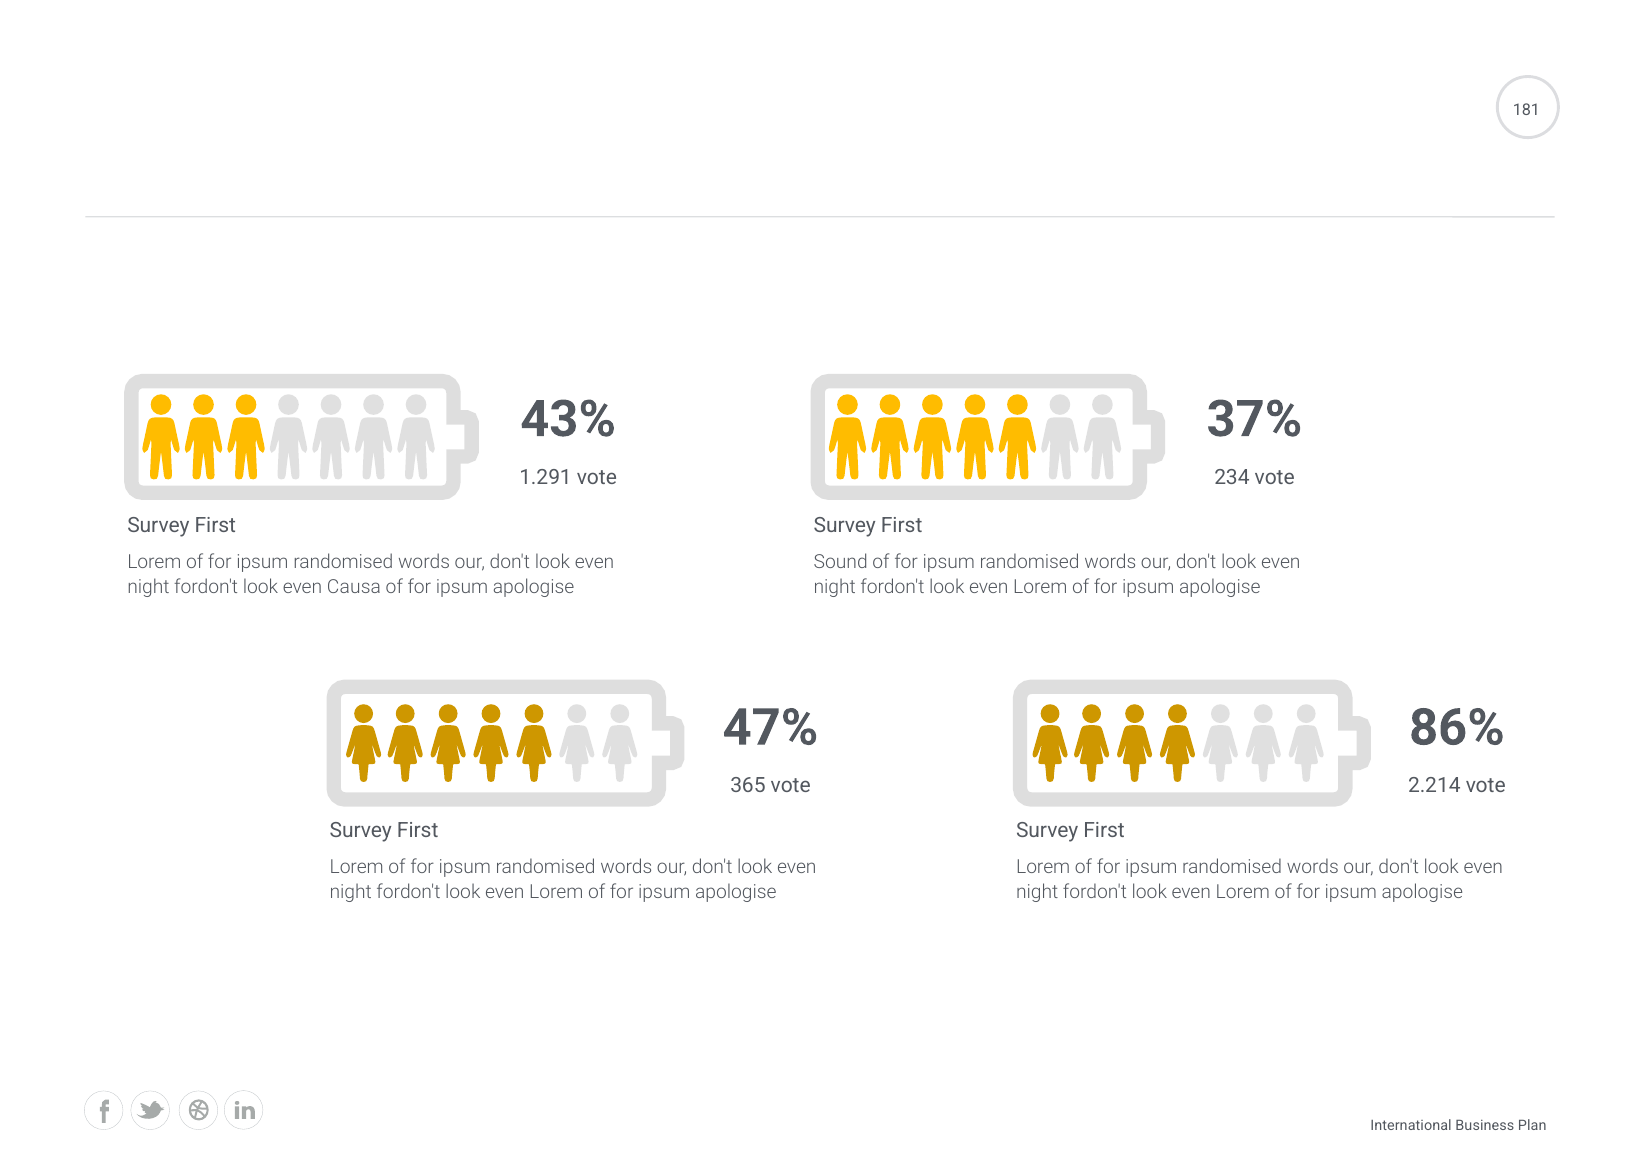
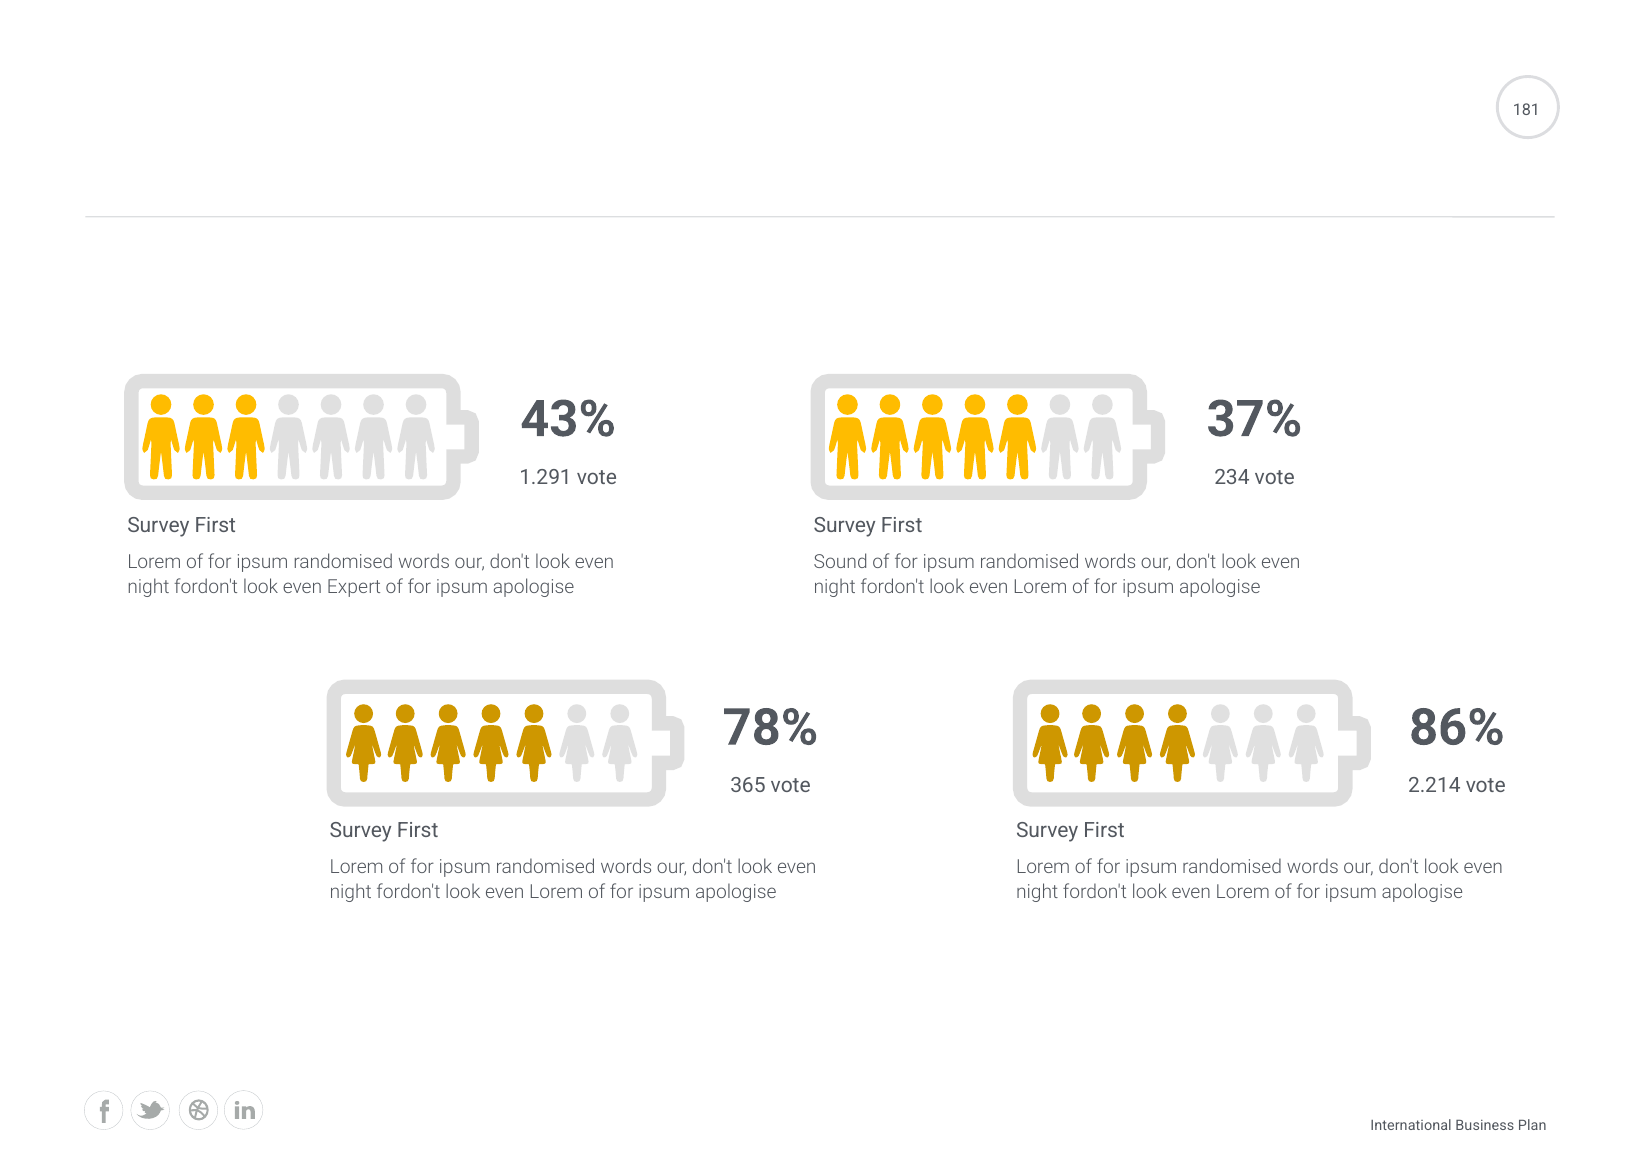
Causa: Causa -> Expert (354, 588)
47%: 47% -> 78% (770, 728)
